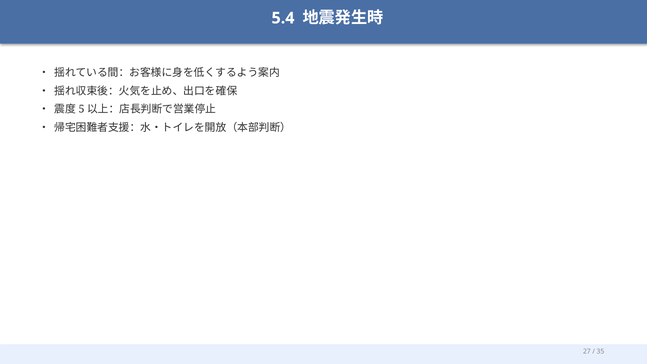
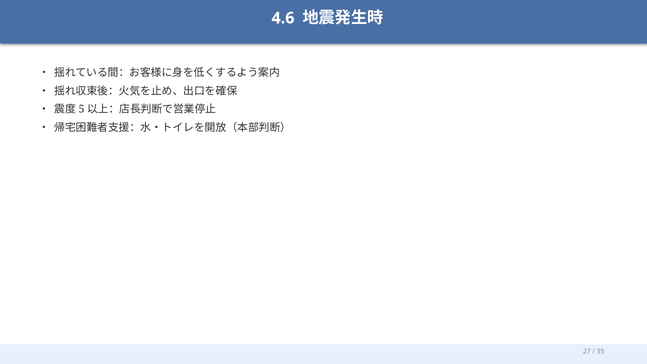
5.4: 5.4 -> 4.6 (283, 18)
